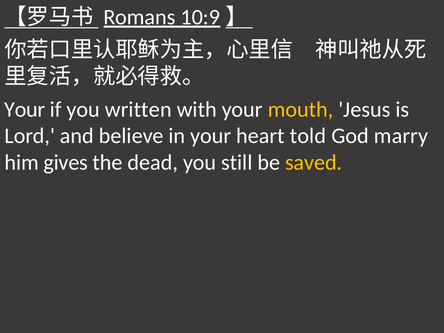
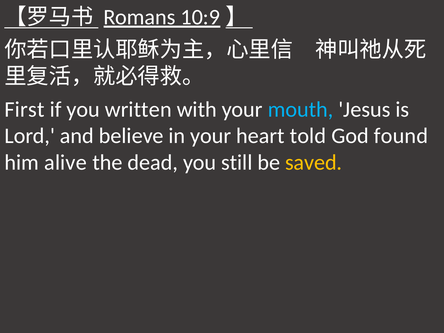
Your: Your -> First (24, 109)
mouth colour: yellow -> light blue (301, 109)
marry: marry -> found (401, 136)
gives: gives -> alive (66, 163)
